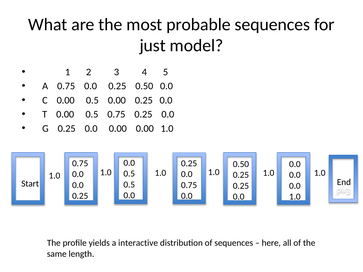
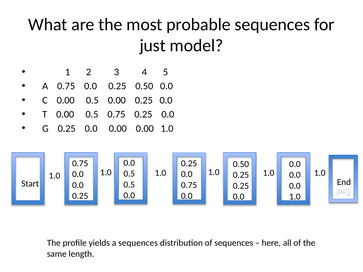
a interactive: interactive -> sequences (138, 243)
